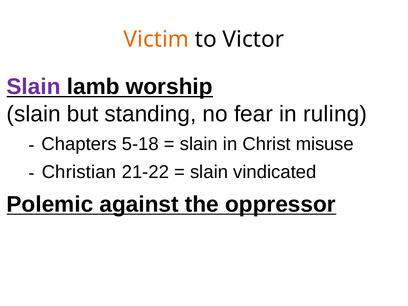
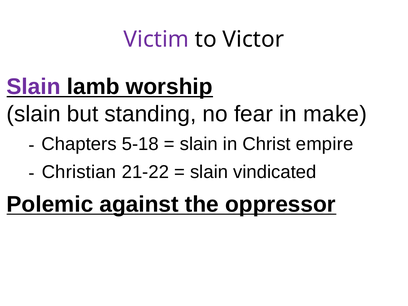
Victim colour: orange -> purple (156, 39)
ruling: ruling -> make (335, 114)
misuse: misuse -> empire (325, 144)
